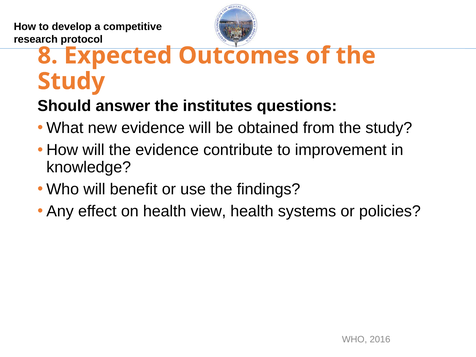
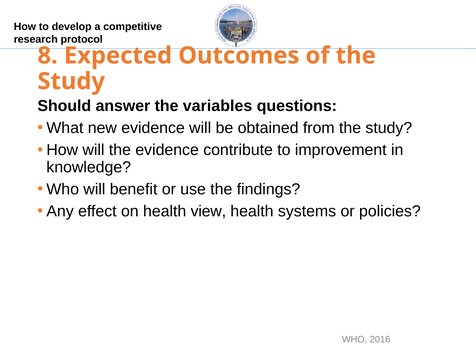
institutes: institutes -> variables (218, 106)
